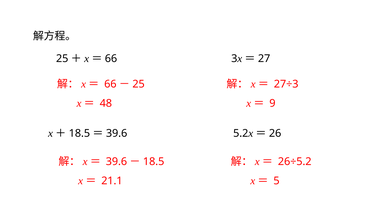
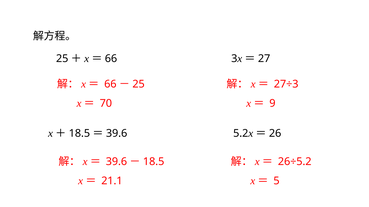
48: 48 -> 70 (106, 104)
